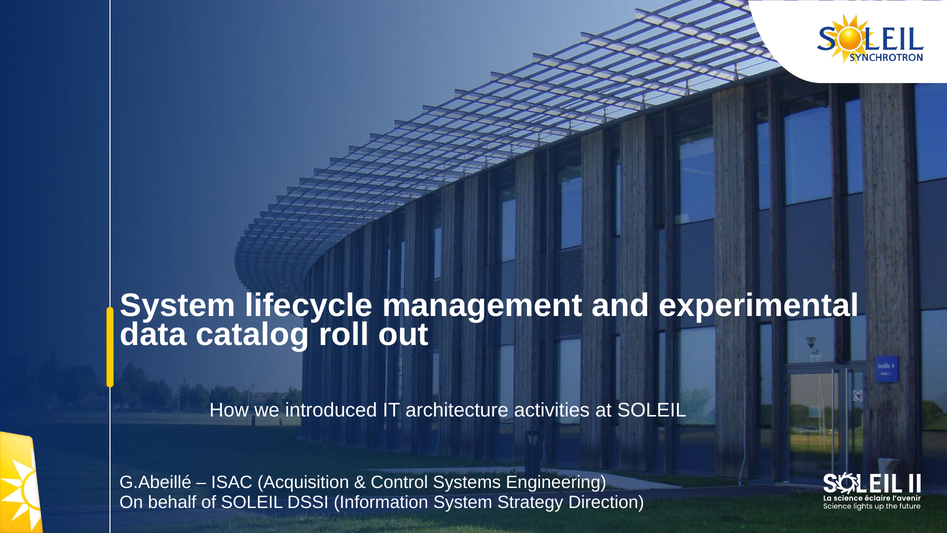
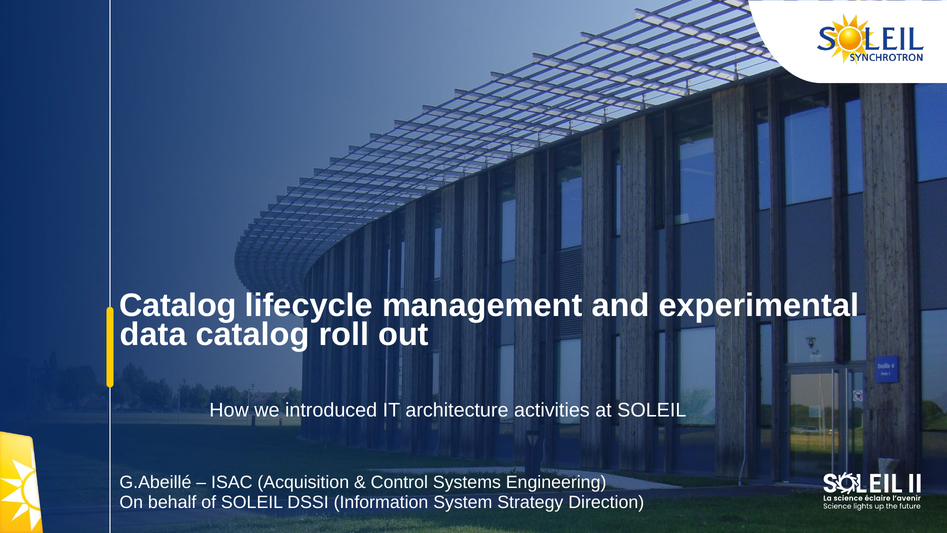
System: System -> Catalog (178, 305)
